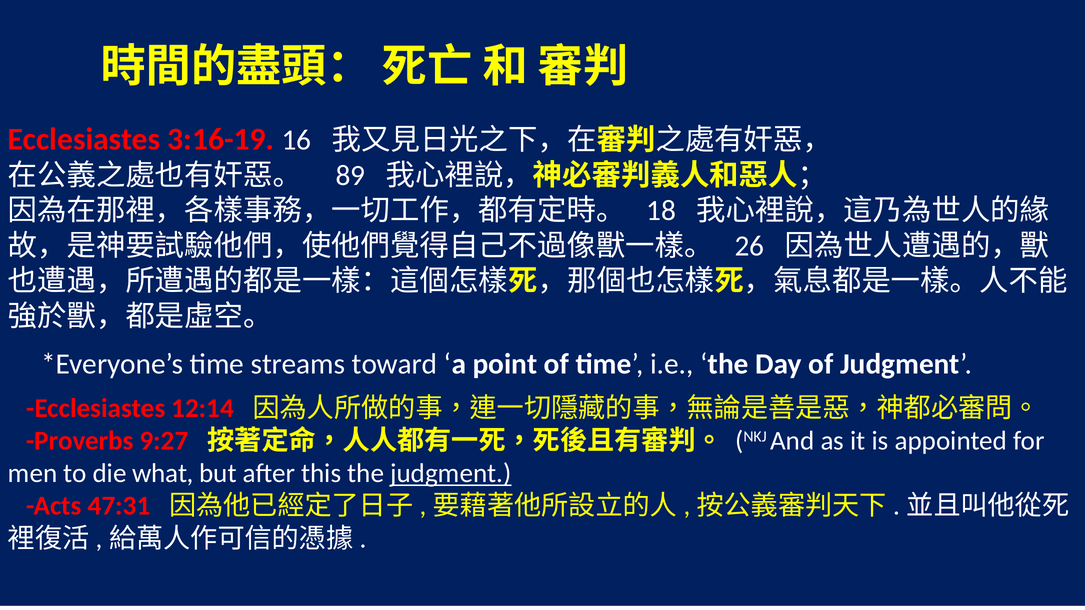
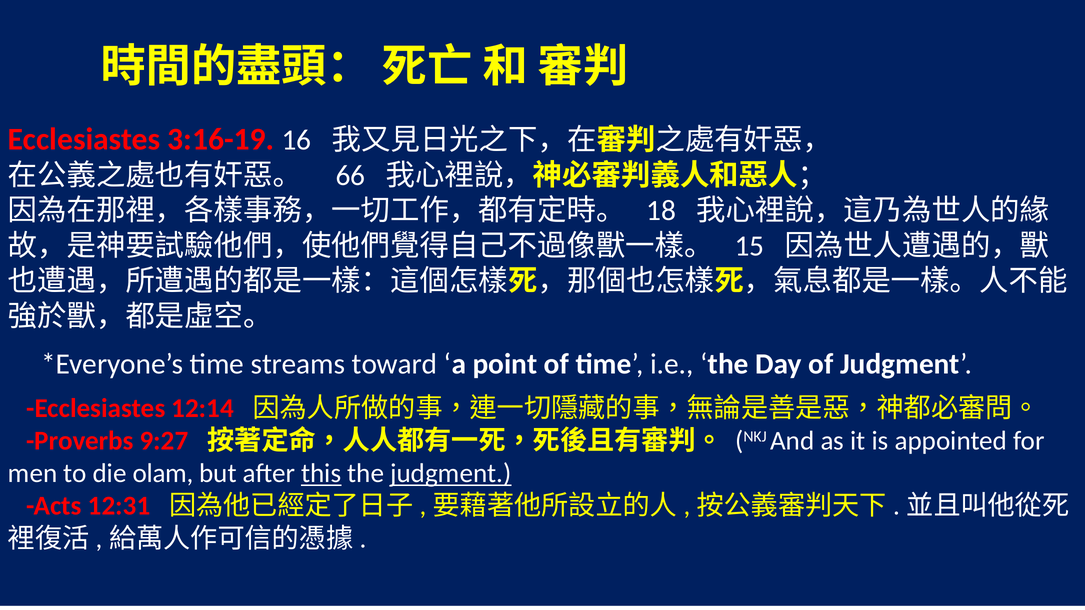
89: 89 -> 66 (350, 176)
26: 26 -> 15 (749, 246)
what: what -> olam (163, 474)
this underline: none -> present (321, 474)
47:31: 47:31 -> 12:31 (119, 506)
